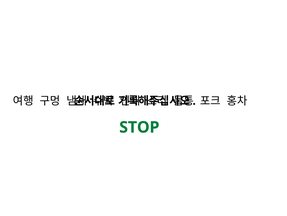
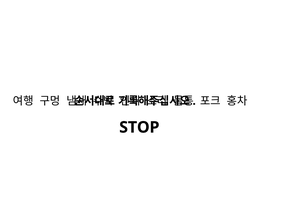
STOP colour: green -> black (139, 127)
